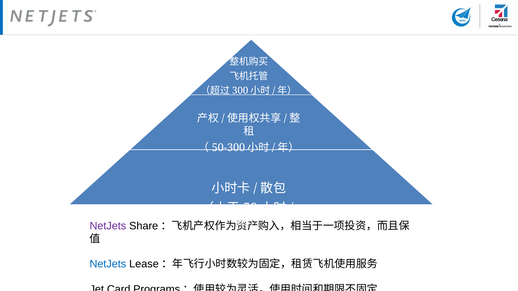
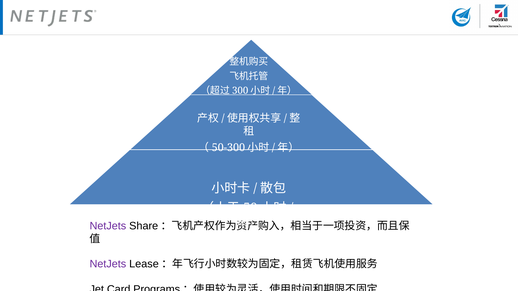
NetJets colour: blue -> purple (108, 264)
